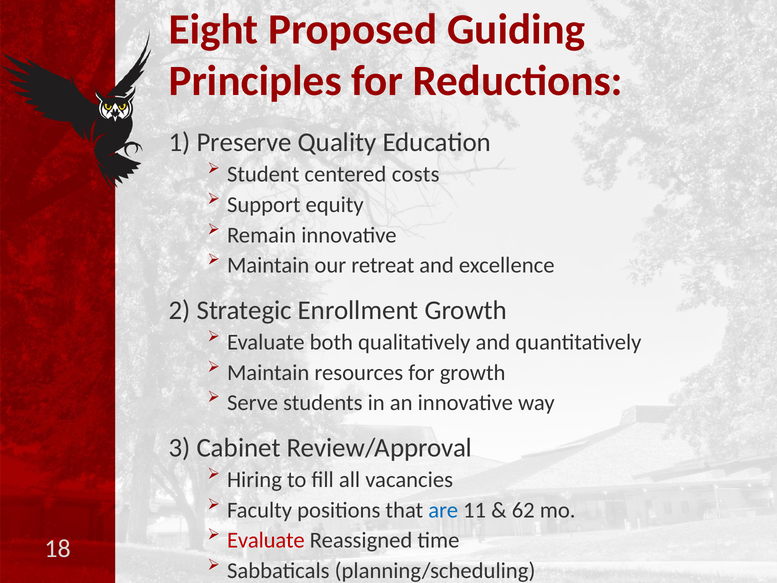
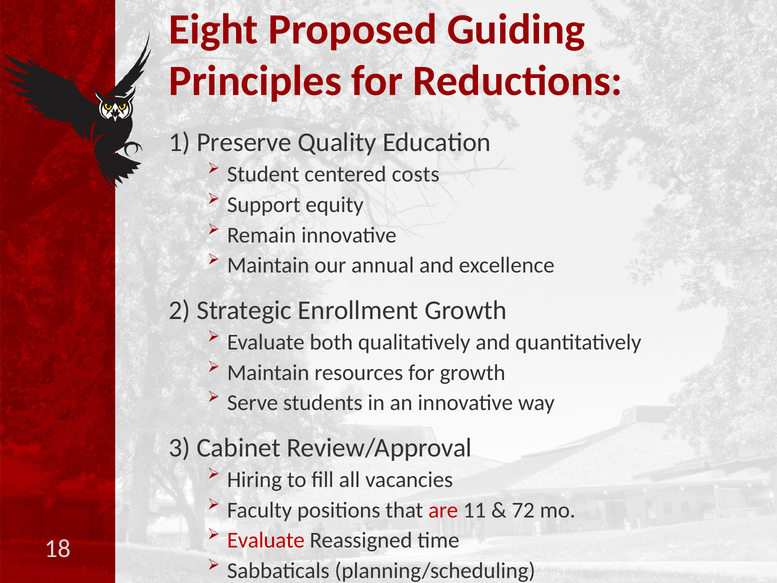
retreat: retreat -> annual (383, 265)
are colour: blue -> red (443, 510)
62: 62 -> 72 (523, 510)
